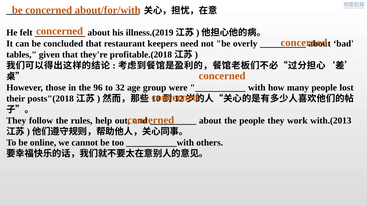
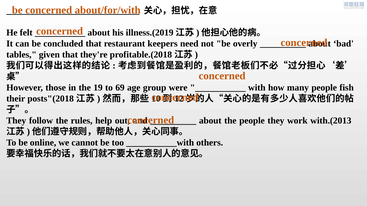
96: 96 -> 19 (98, 88)
32: 32 -> 69 (120, 88)
lost: lost -> fish (347, 88)
